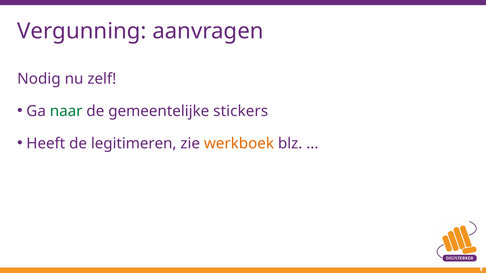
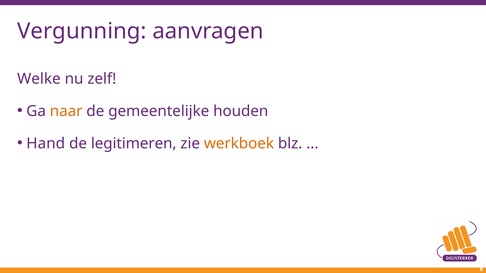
Nodig: Nodig -> Welke (39, 79)
naar colour: green -> orange (66, 111)
stickers: stickers -> houden (241, 111)
Heeft: Heeft -> Hand (46, 144)
